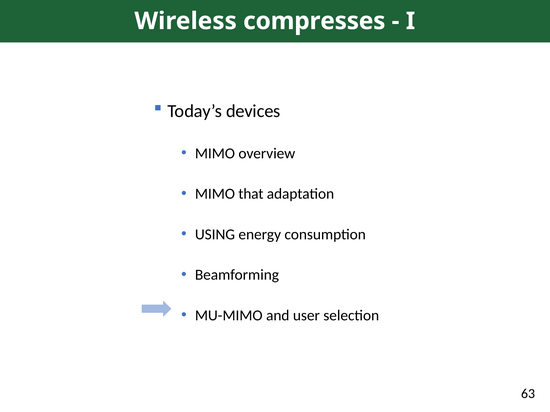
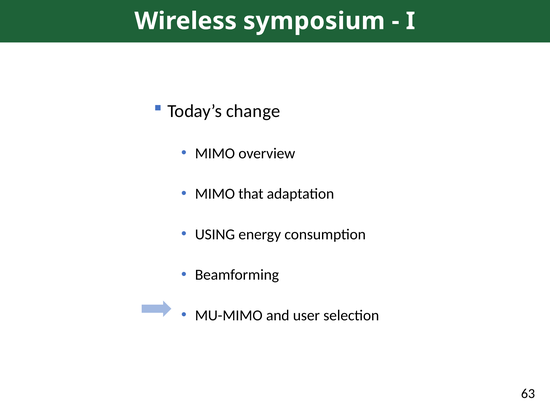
compresses: compresses -> symposium (314, 21)
devices: devices -> change (253, 111)
